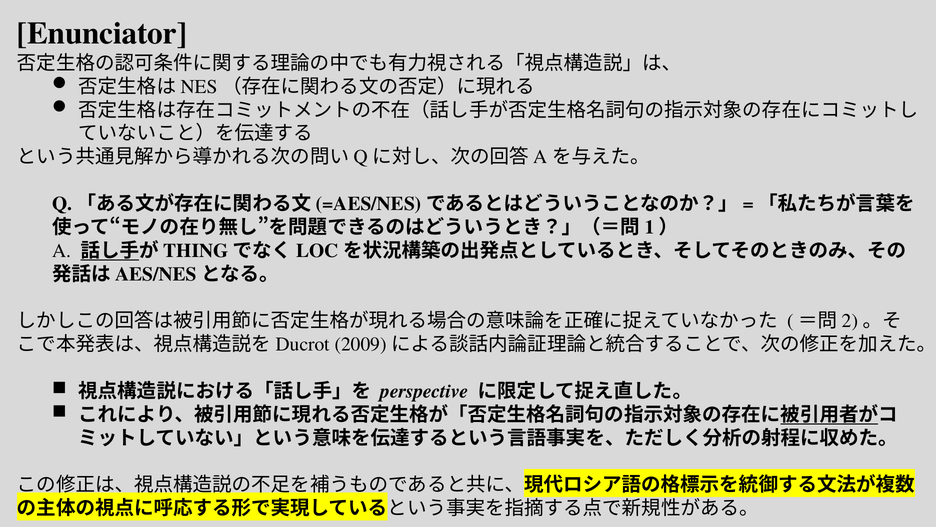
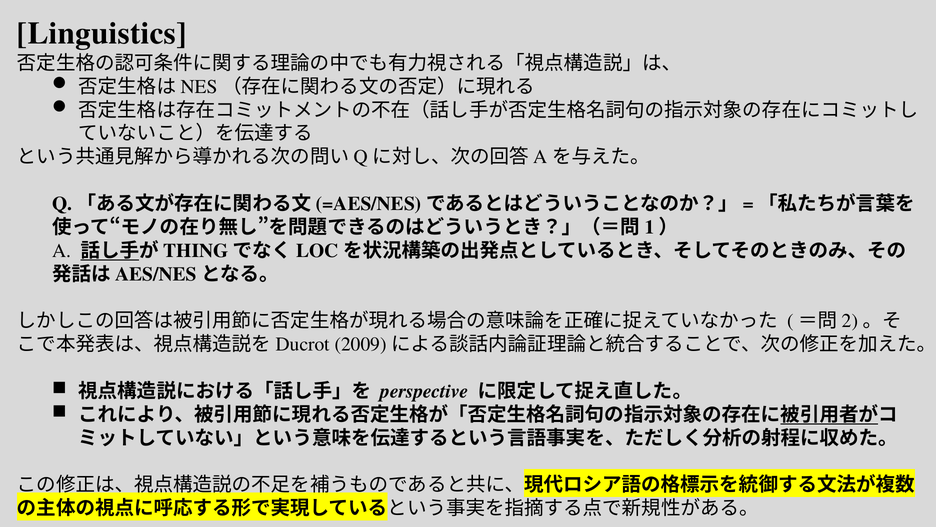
Enunciator: Enunciator -> Linguistics (102, 34)
